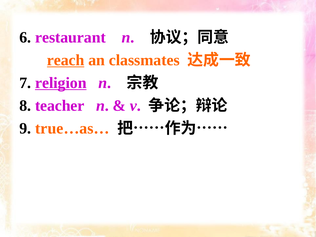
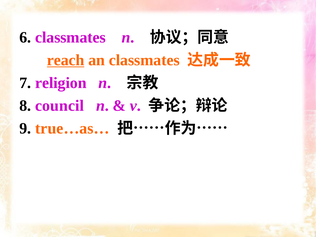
6 restaurant: restaurant -> classmates (70, 37)
religion underline: present -> none (61, 83)
teacher: teacher -> council (60, 106)
